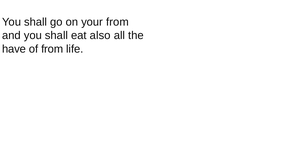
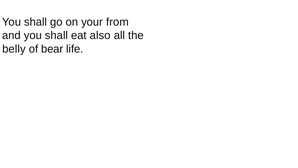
have: have -> belly (14, 49)
of from: from -> bear (52, 49)
